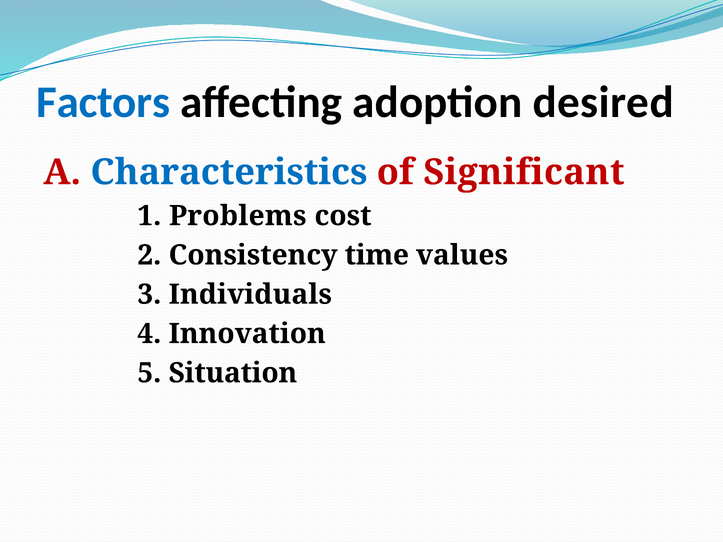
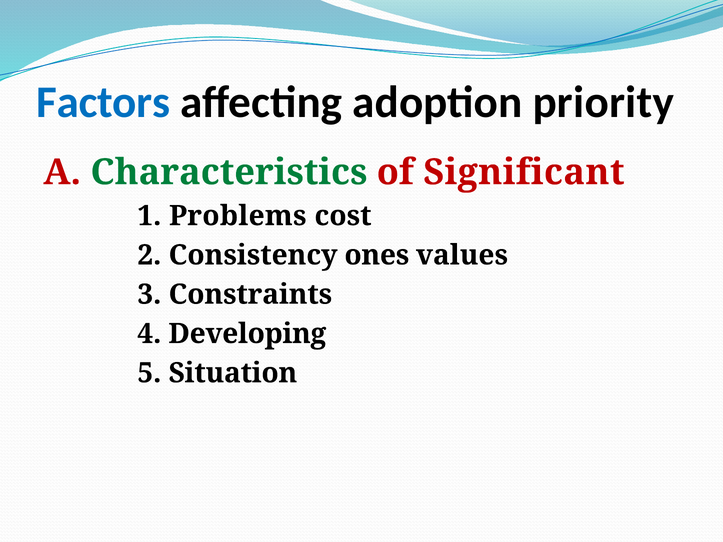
desired: desired -> priority (603, 103)
Characteristics colour: blue -> green (229, 172)
time: time -> ones (377, 255)
Individuals: Individuals -> Constraints (250, 295)
Innovation: Innovation -> Developing (247, 334)
